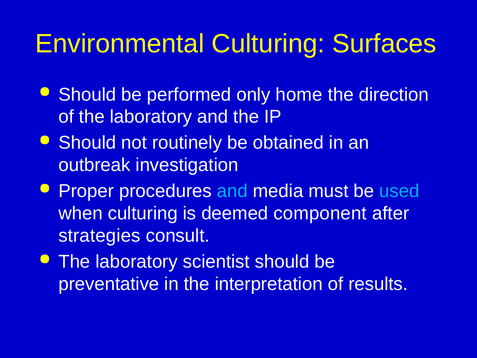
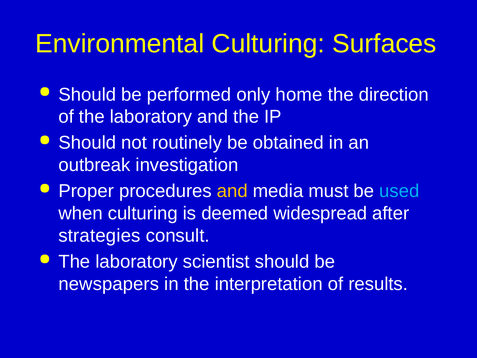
and colour: light blue -> yellow (232, 191)
component: component -> widespread (320, 213)
preventative: preventative -> newspapers (109, 284)
